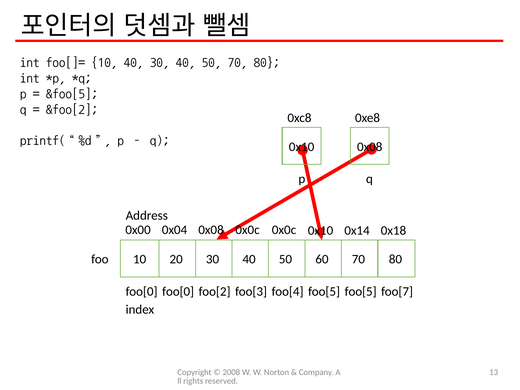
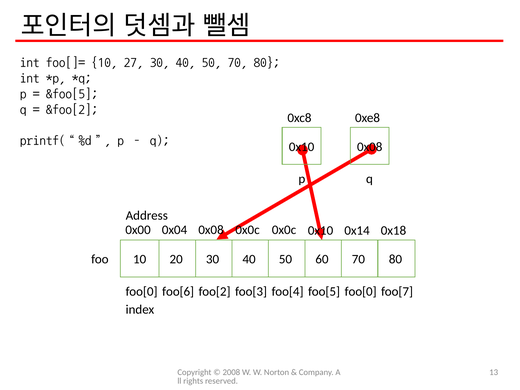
10 40: 40 -> 27 (134, 62)
foo[0 foo[0: foo[0 -> foo[6 (178, 292)
foo[5 foo[5: foo[5 -> foo[0 (361, 292)
